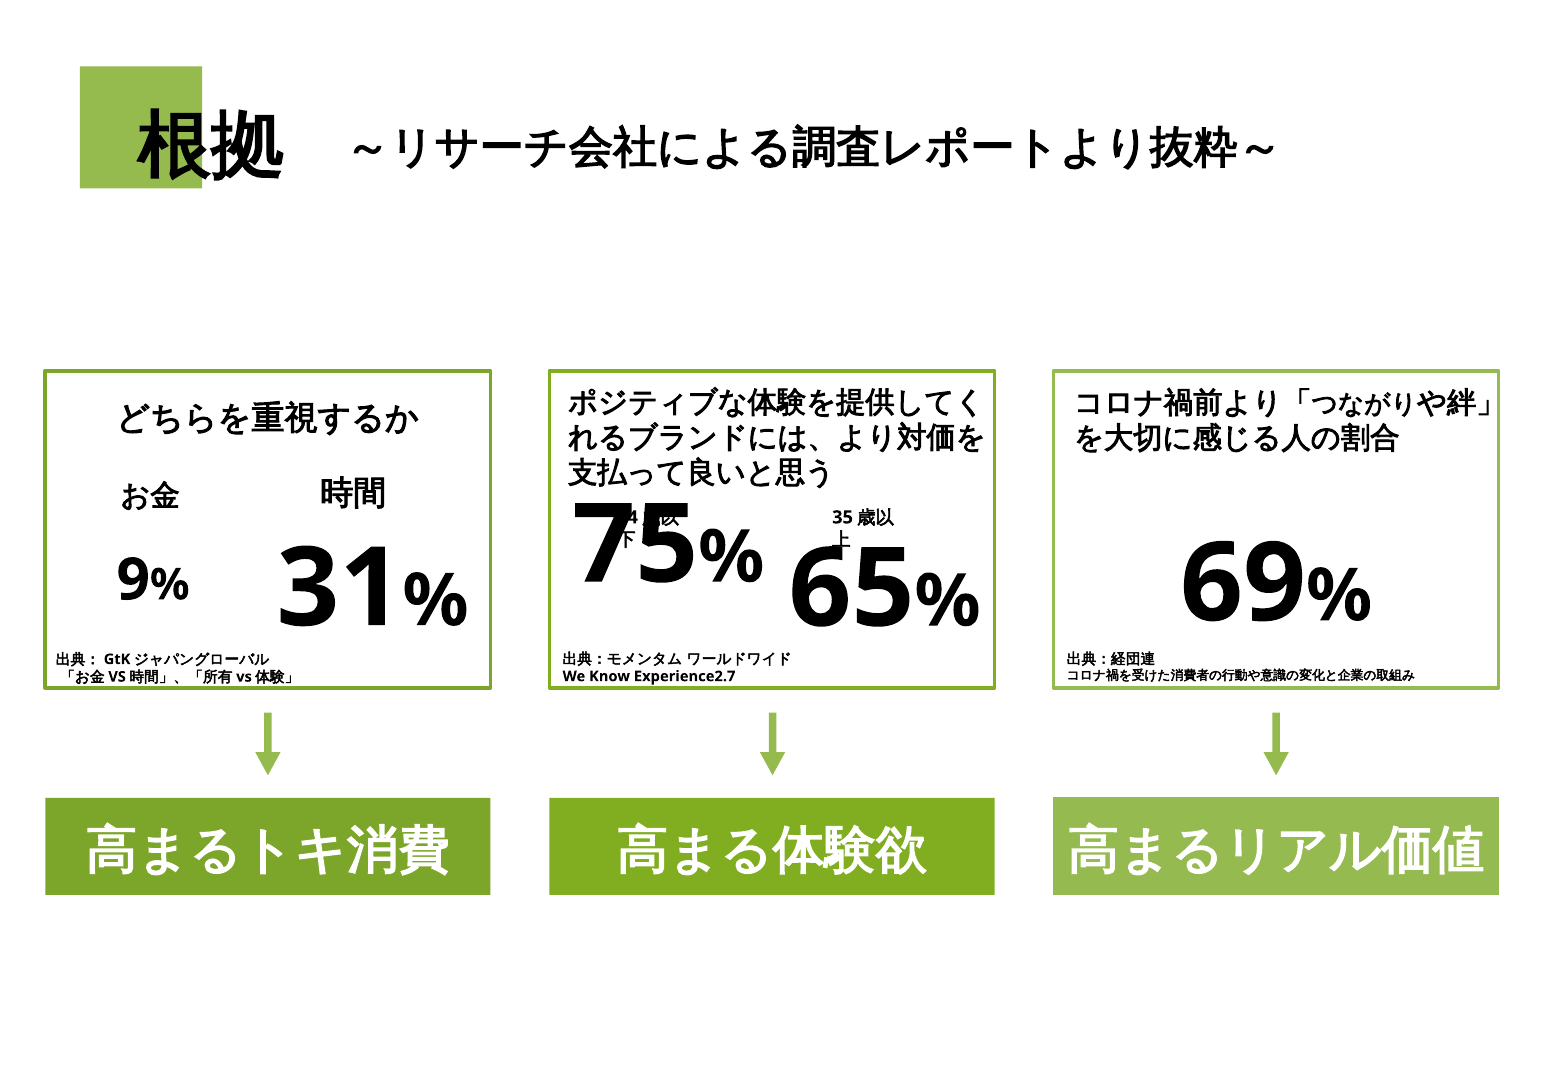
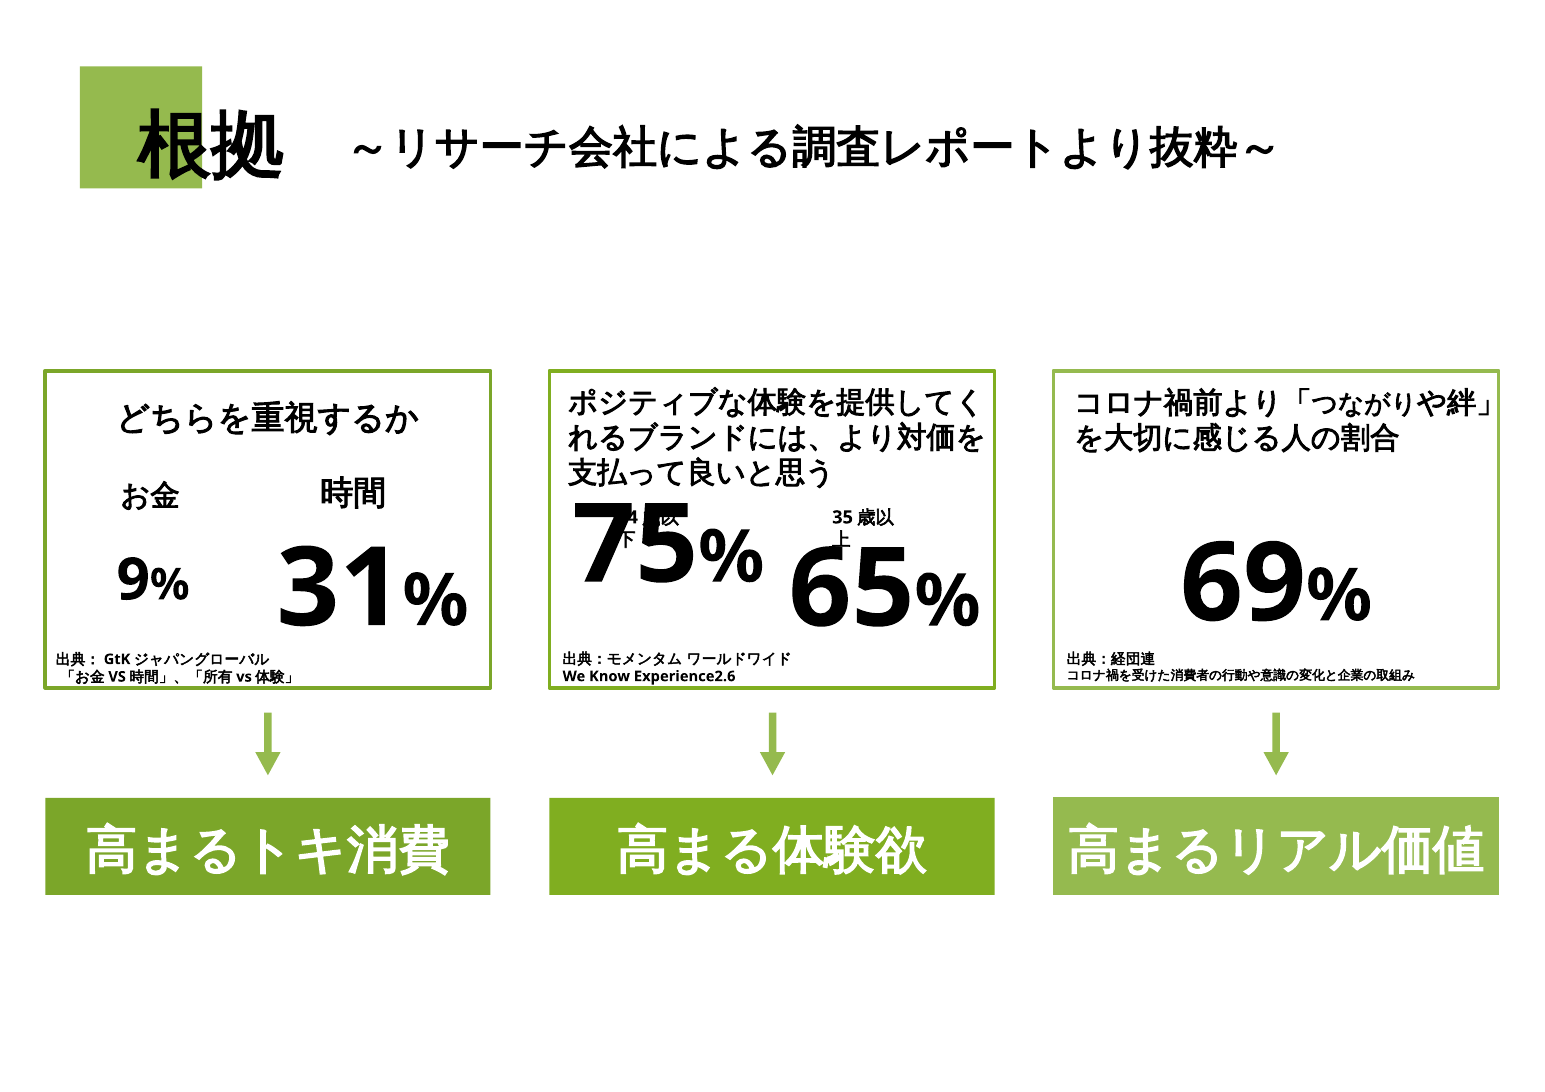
Experience2.7: Experience2.7 -> Experience2.6 (685, 677)
